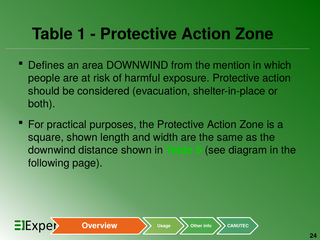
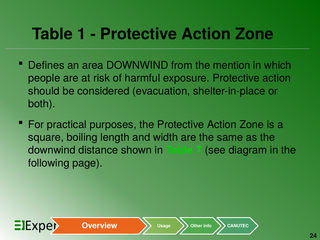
square shown: shown -> boiling (82, 137)
5: 5 -> 7 (199, 150)
